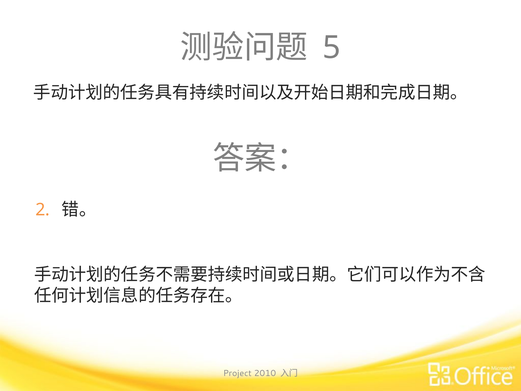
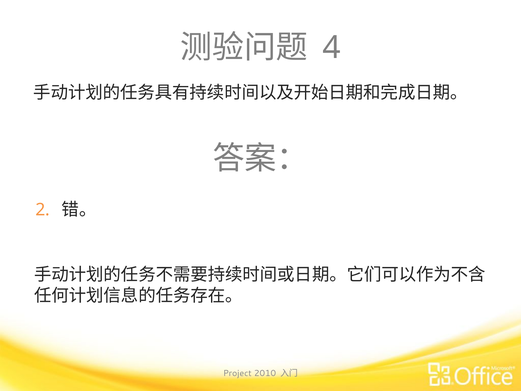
5: 5 -> 4 (332, 48)
